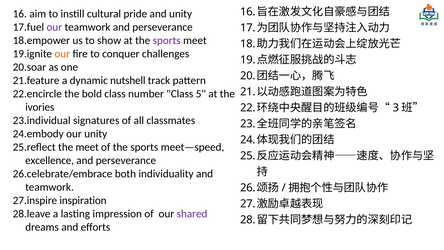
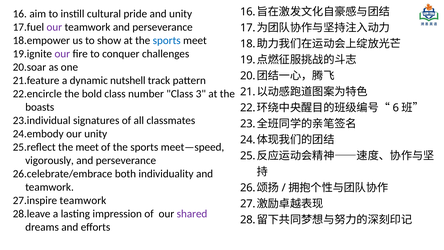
sports colour: purple -> blue (167, 40)
our colour: orange -> purple (62, 54)
5: 5 -> 3 (201, 94)
ivories: ivories -> boasts (40, 107)
3: 3 -> 6 (396, 108)
excellence: excellence -> vigorously (50, 160)
inspiration: inspiration -> teamwork (83, 200)
